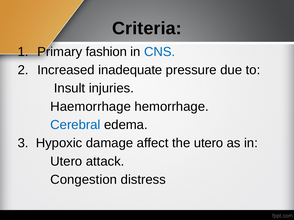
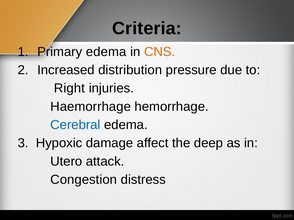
Primary fashion: fashion -> edema (106, 52)
CNS colour: blue -> orange (160, 52)
inadequate: inadequate -> distribution (130, 70)
Insult: Insult -> Right (69, 88)
the utero: utero -> deep (208, 143)
